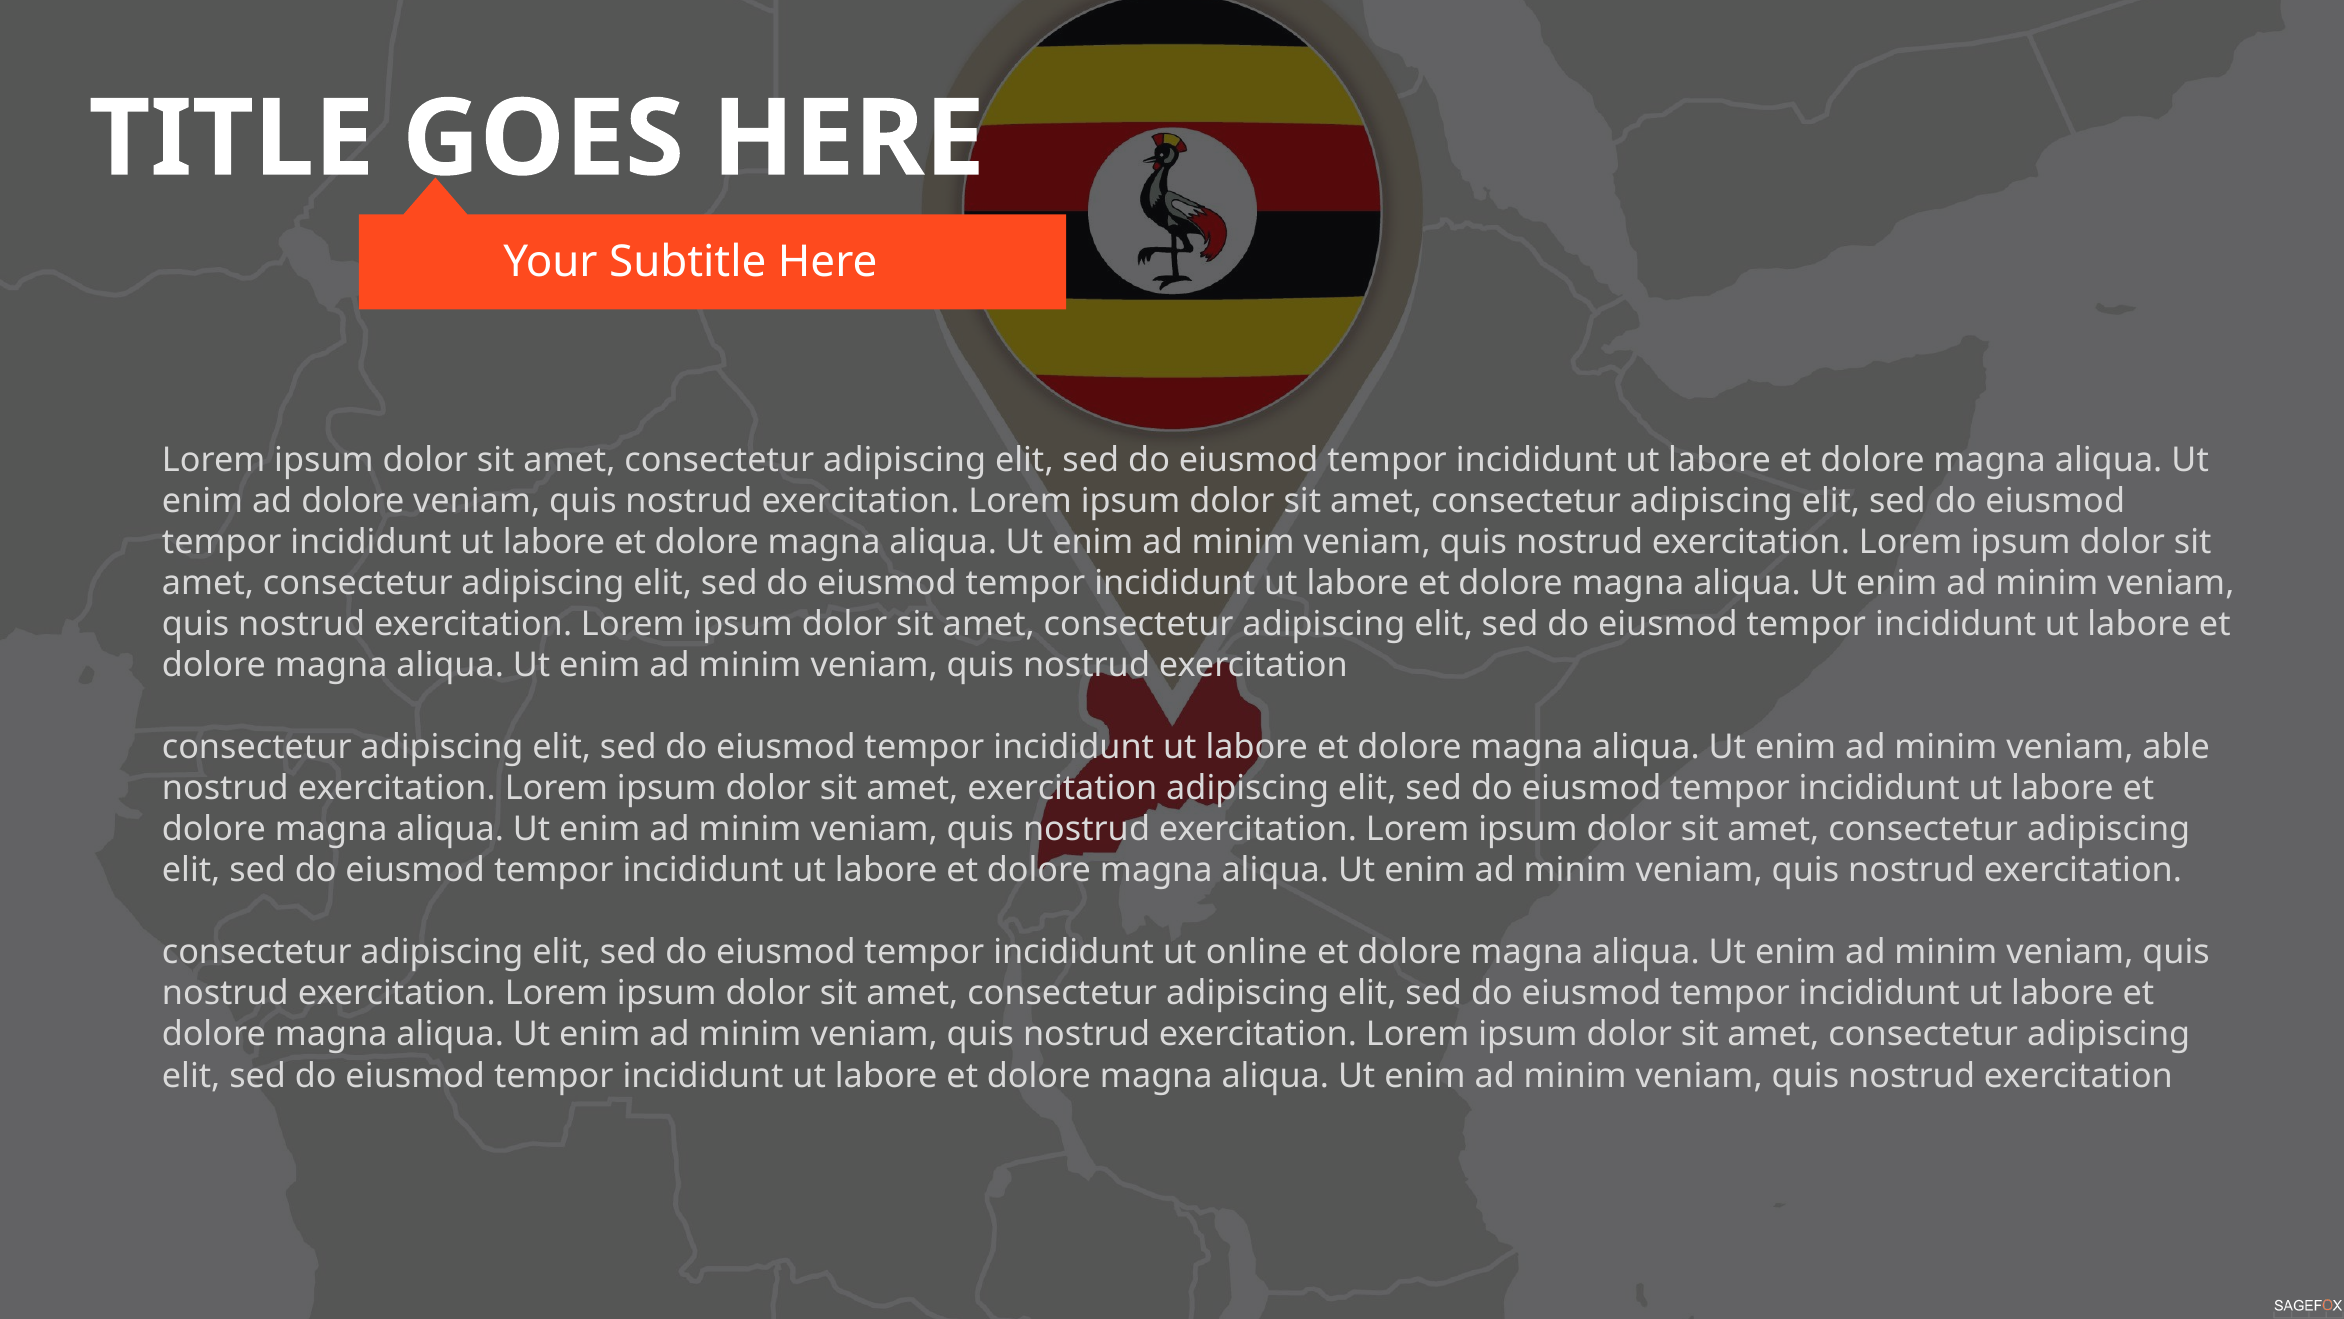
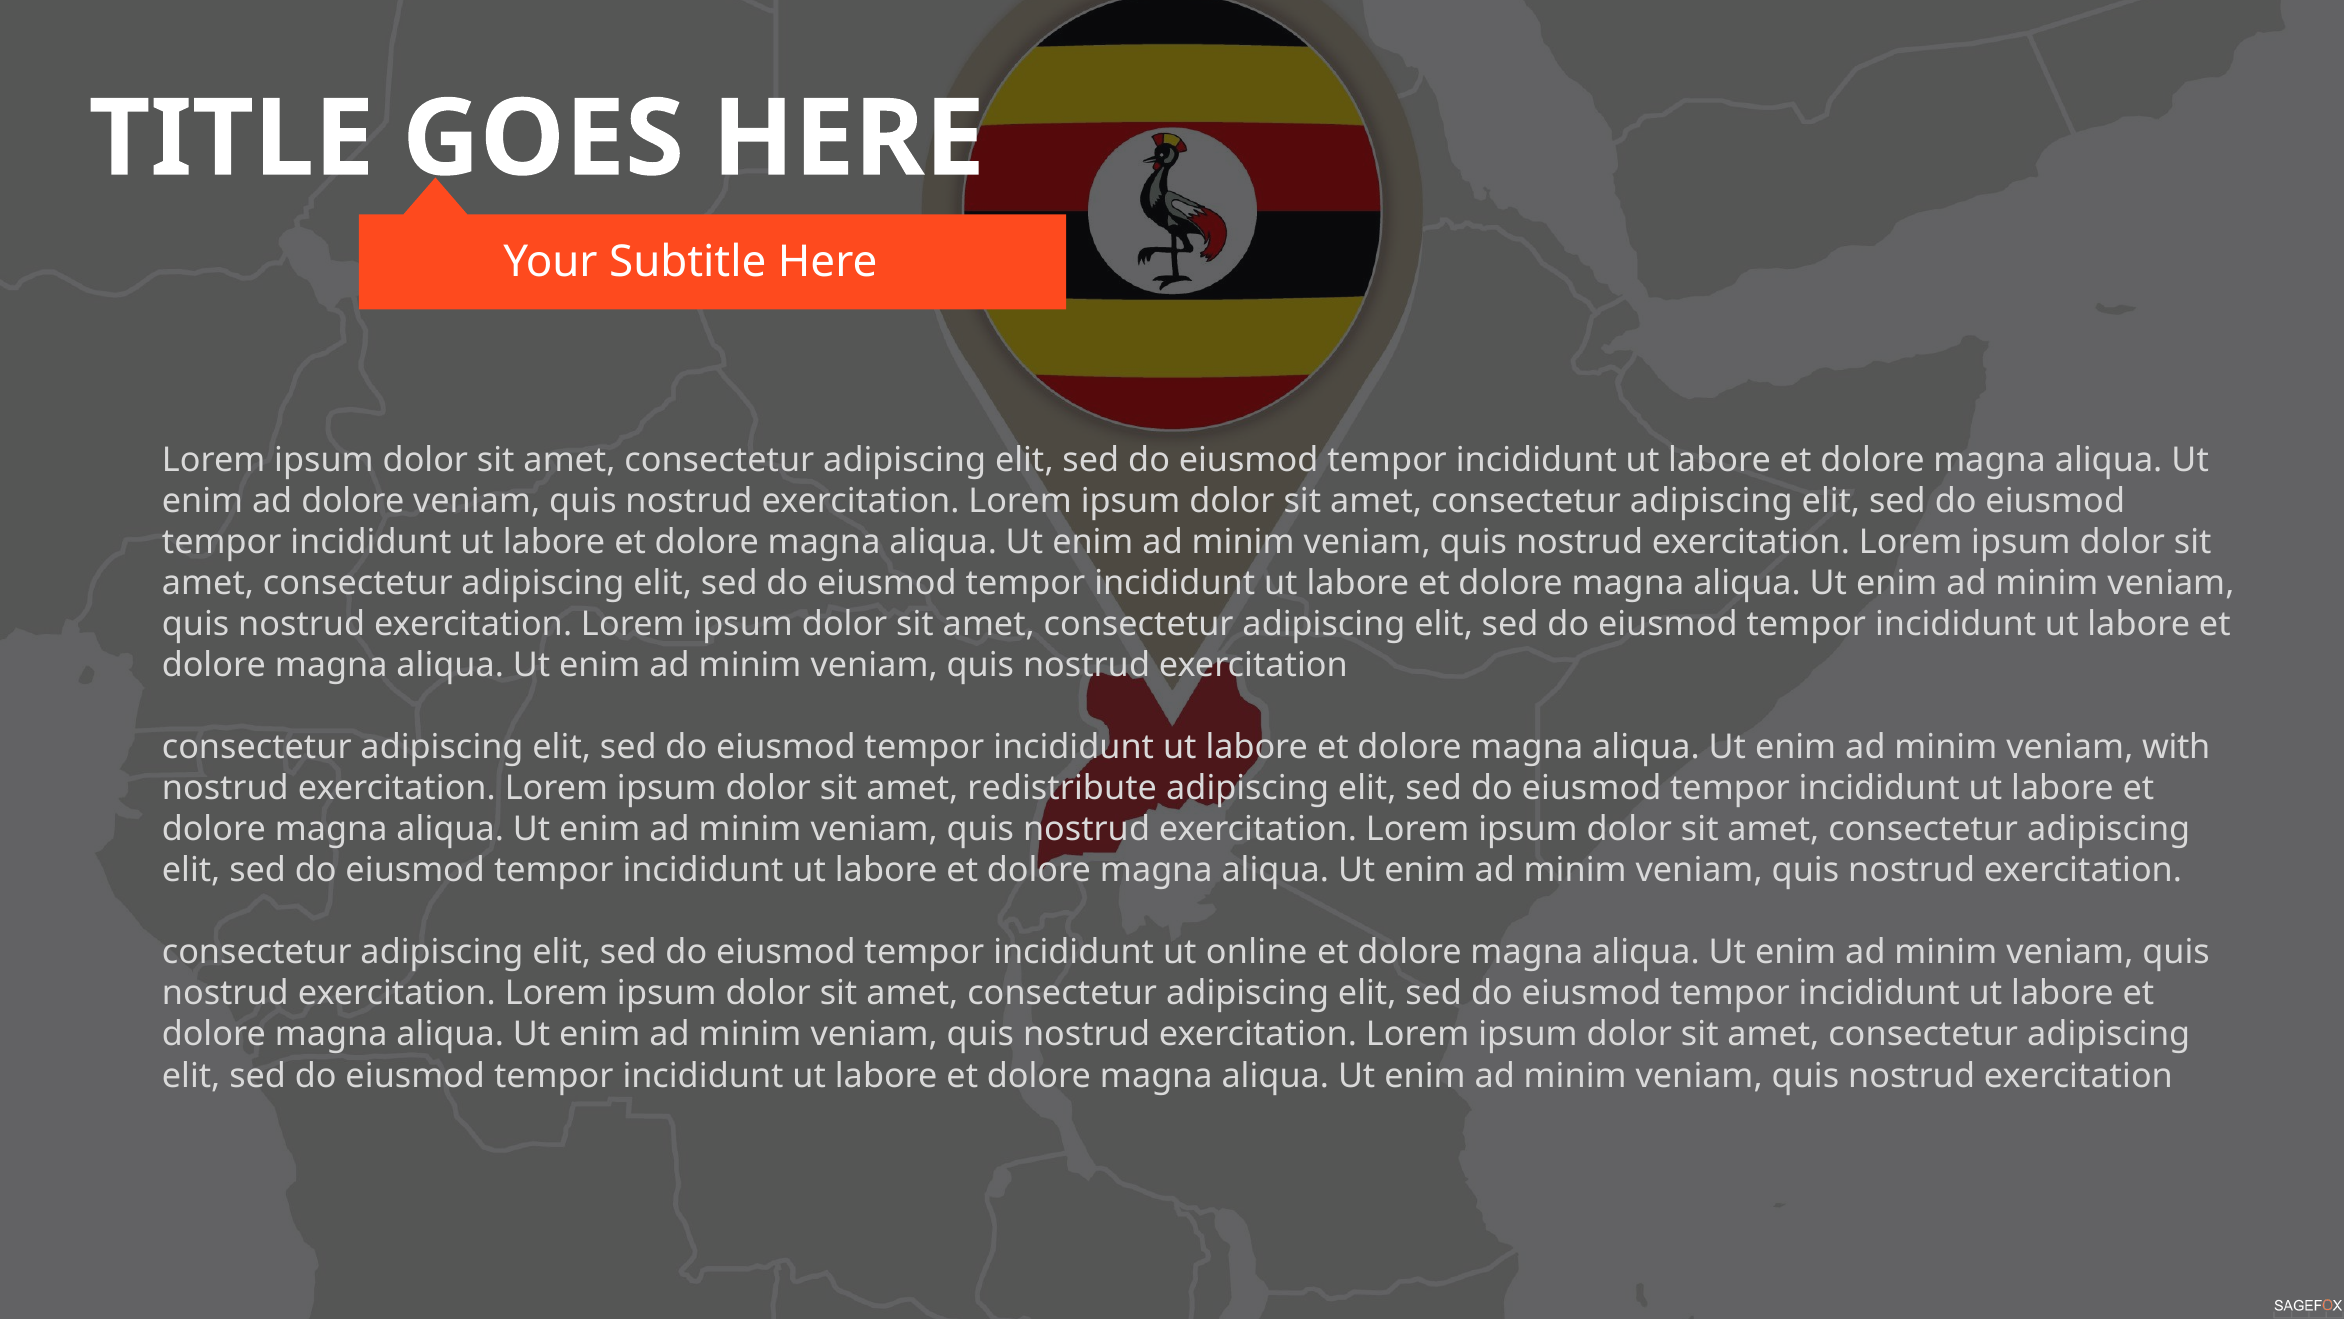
able: able -> with (2176, 747)
amet exercitation: exercitation -> redistribute (1062, 788)
